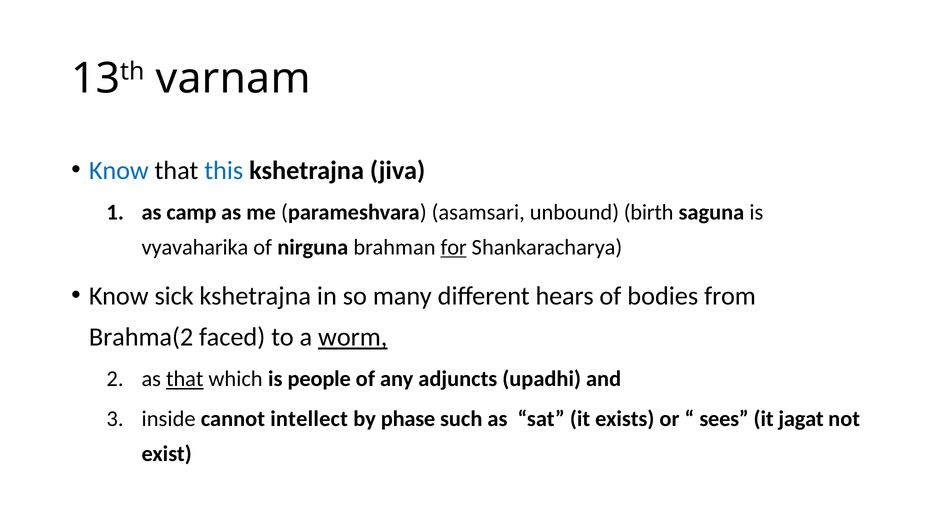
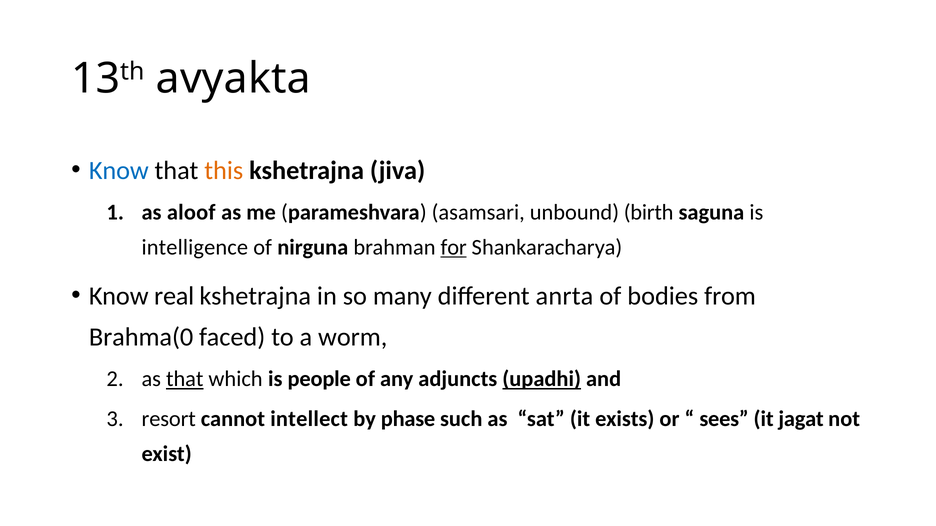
varnam: varnam -> avyakta (233, 79)
this colour: blue -> orange (224, 171)
camp: camp -> aloof (191, 213)
vyavaharika: vyavaharika -> intelligence (195, 248)
sick: sick -> real (174, 296)
hears: hears -> anrta (564, 296)
Brahma(2: Brahma(2 -> Brahma(0 (141, 337)
worm underline: present -> none (353, 337)
upadhi underline: none -> present (542, 379)
inside: inside -> resort (169, 419)
